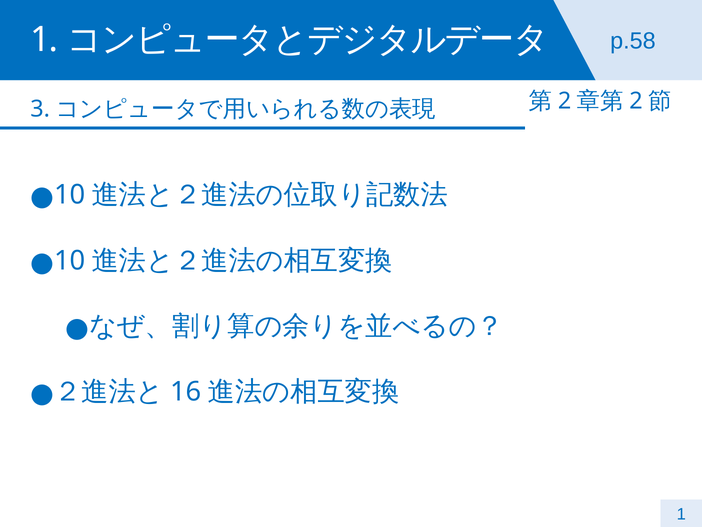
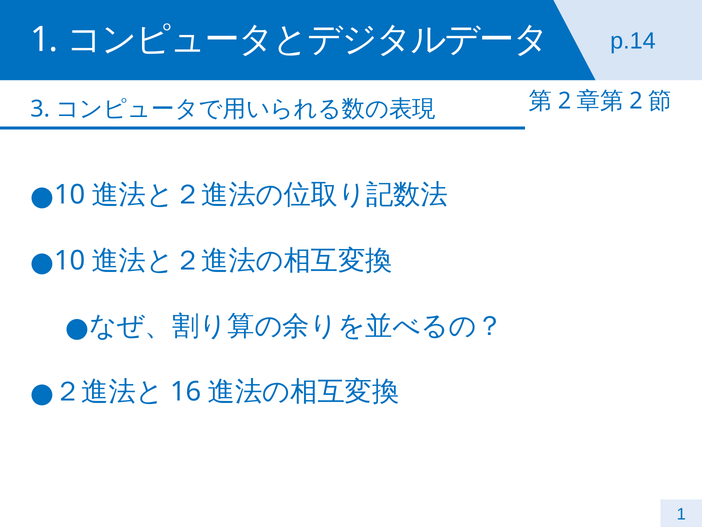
p.58: p.58 -> p.14 (633, 41)
